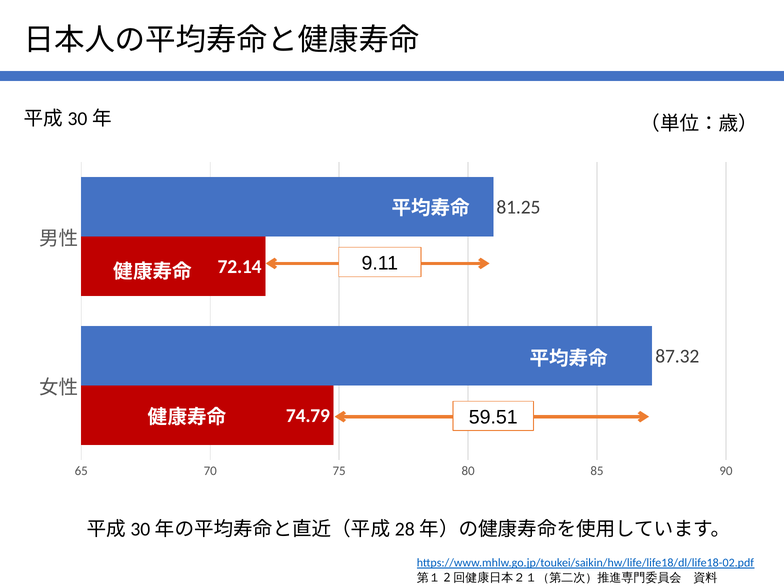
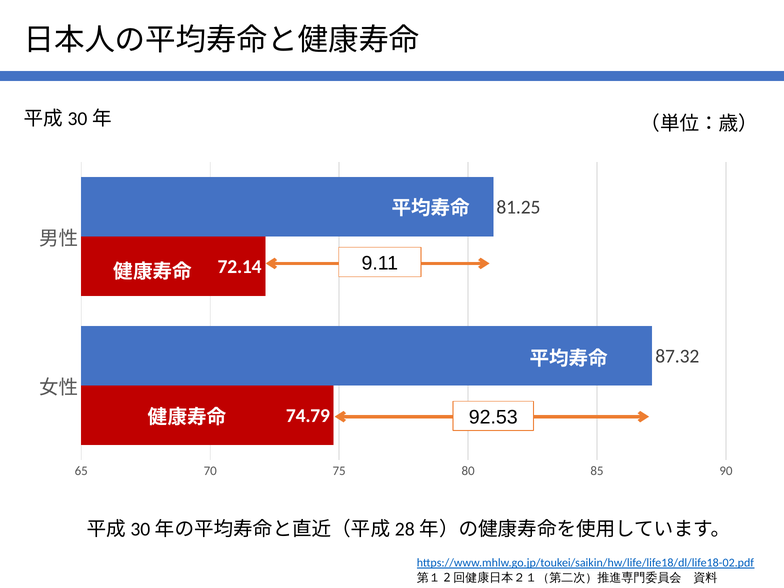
59.51: 59.51 -> 92.53 (493, 417)
